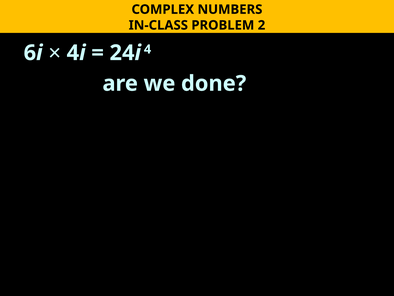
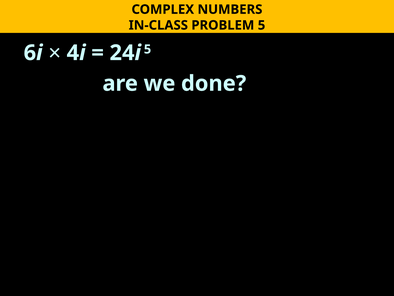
PROBLEM 2: 2 -> 5 (262, 25)
24i 4: 4 -> 5 (148, 49)
